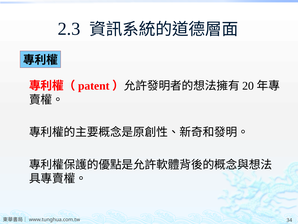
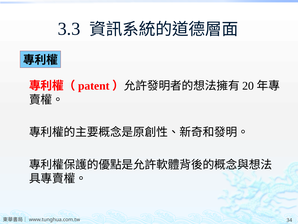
2.3: 2.3 -> 3.3 (69, 29)
